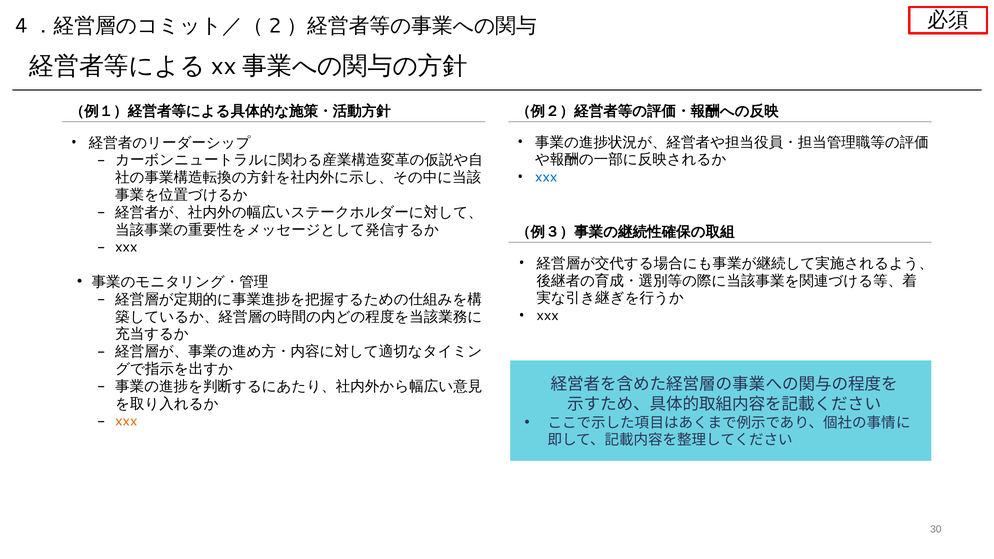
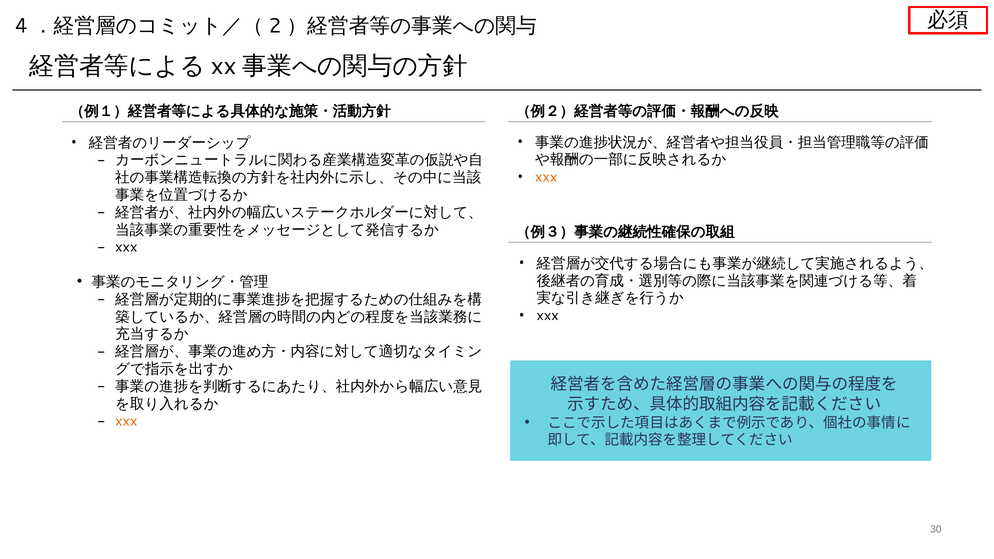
xxx colour: blue -> orange (546, 177)
